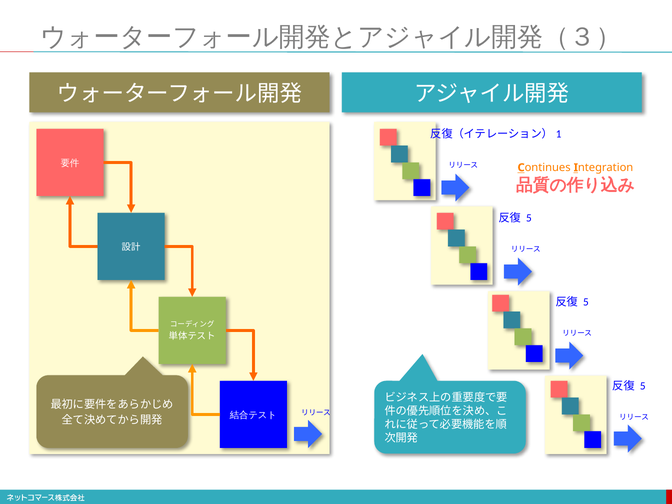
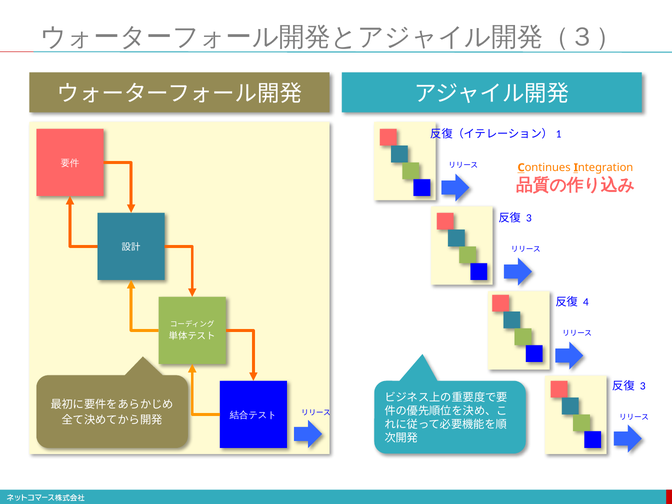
5: 5 -> 3 (529, 218)
5: 5 -> 4 (586, 302)
5: 5 -> 3 (643, 386)
